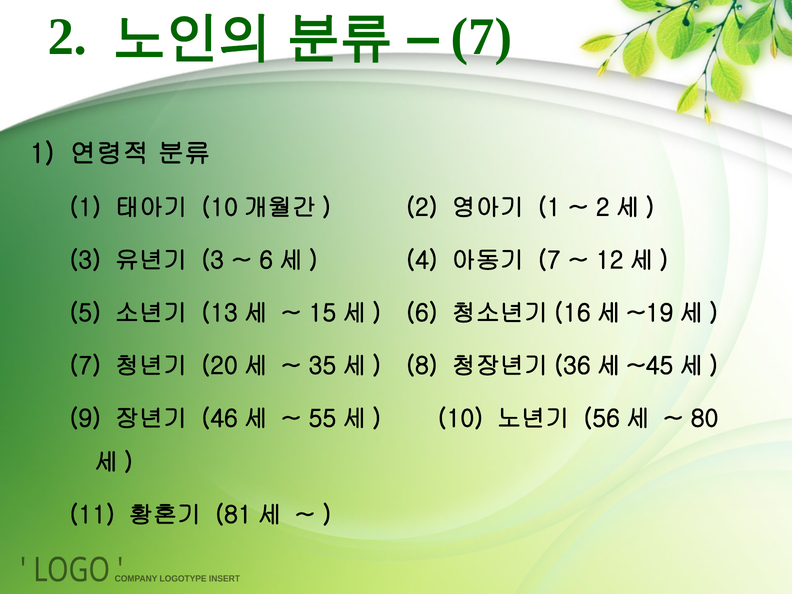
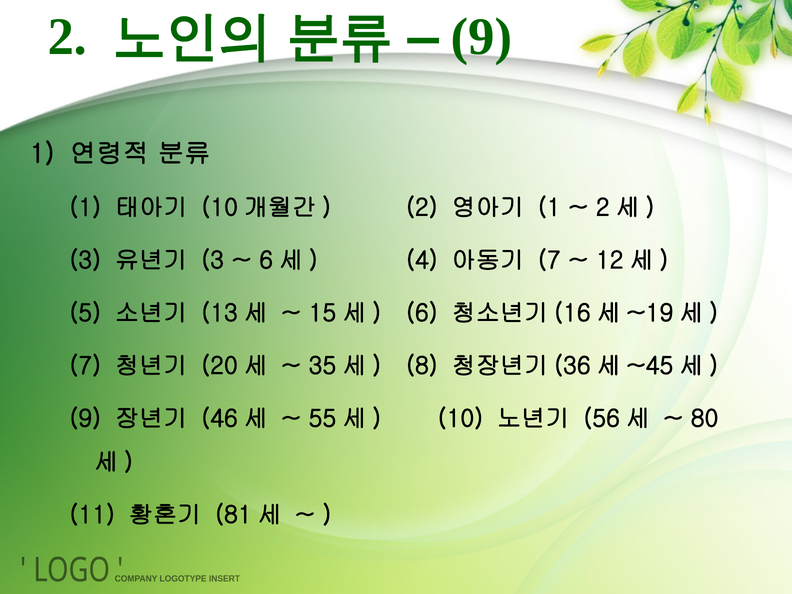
7: 7 -> 9 (481, 37)
